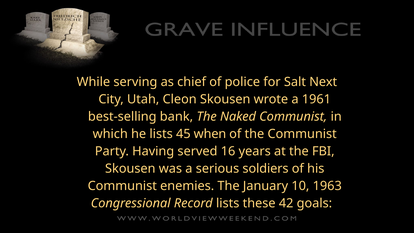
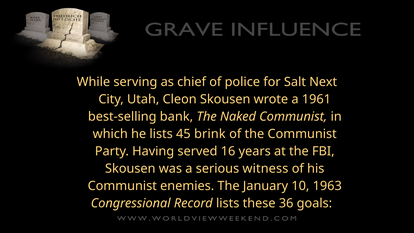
when: when -> brink (210, 134)
soldiers: soldiers -> witness (265, 168)
42: 42 -> 36 (286, 203)
